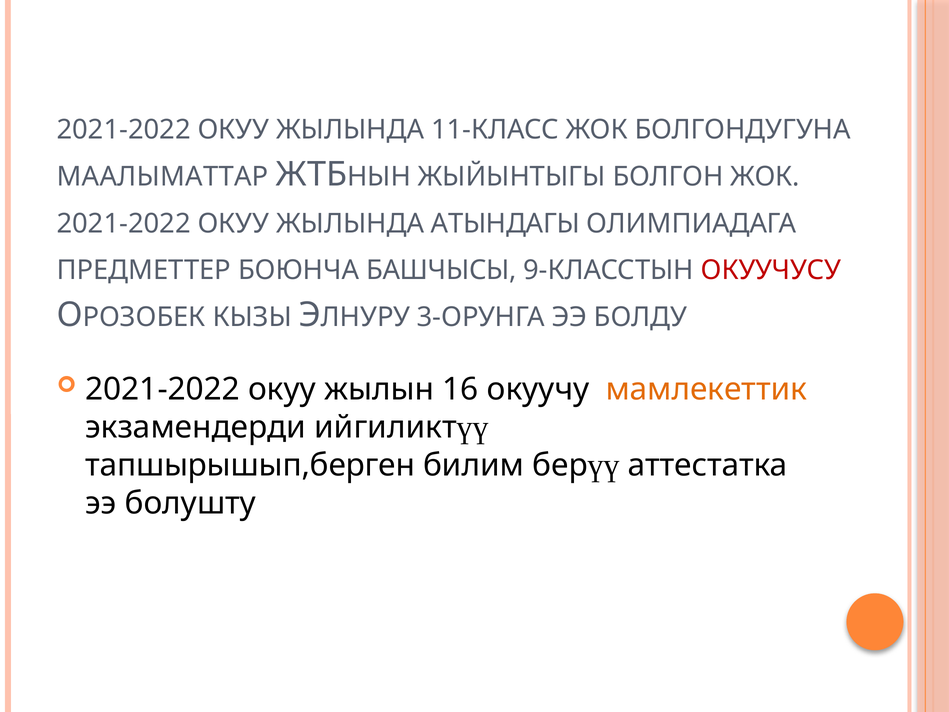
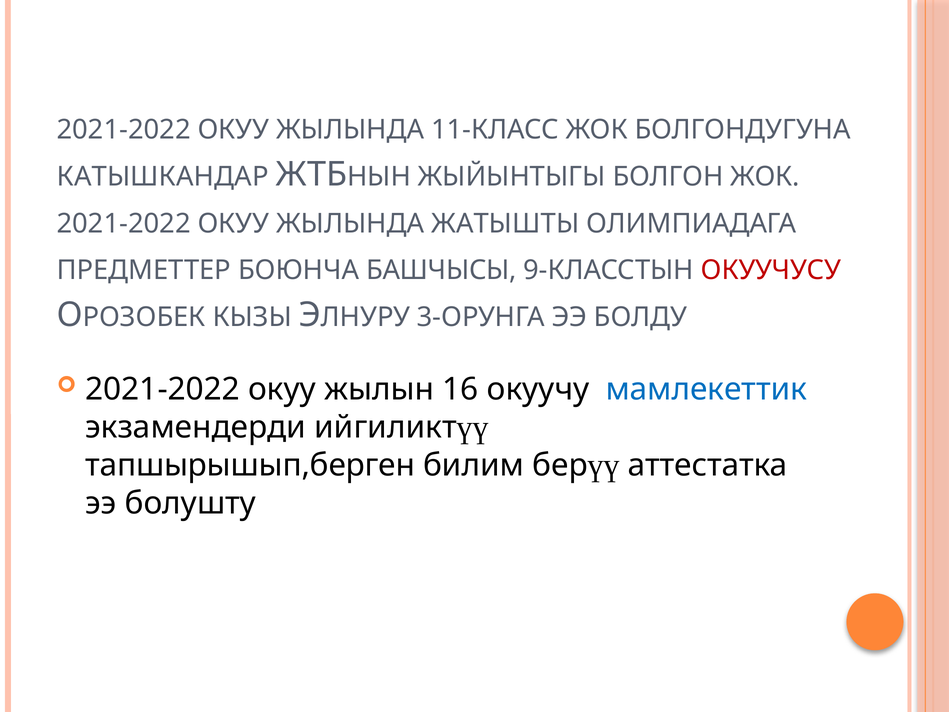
МААЛЫМАТТАР: МААЛЫМАТТАР -> КАТЫШКАНДАР (163, 177)
АТЫНДАГЫ: АТЫНДАГЫ -> ЖАТЫШТЫ (505, 224)
мамлекеттик colour: orange -> blue (706, 389)
